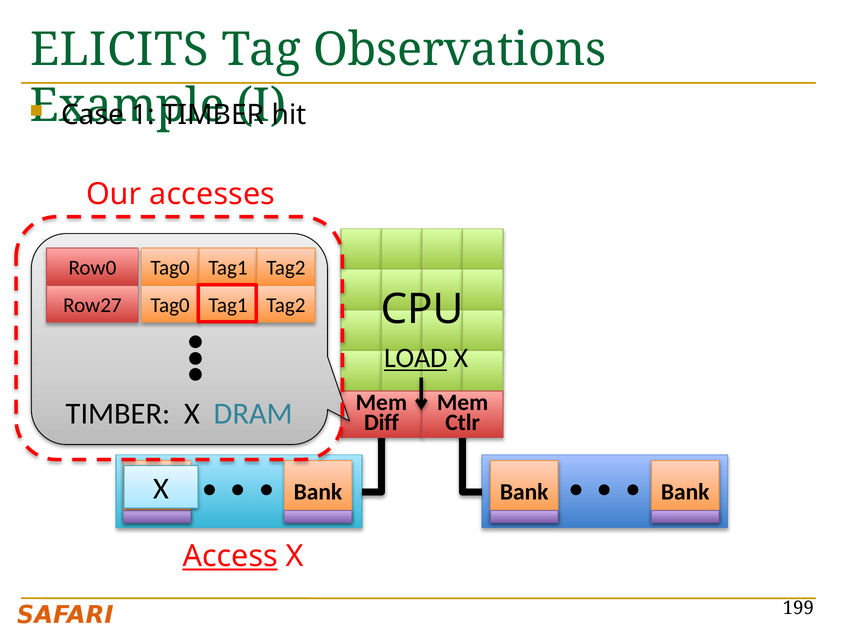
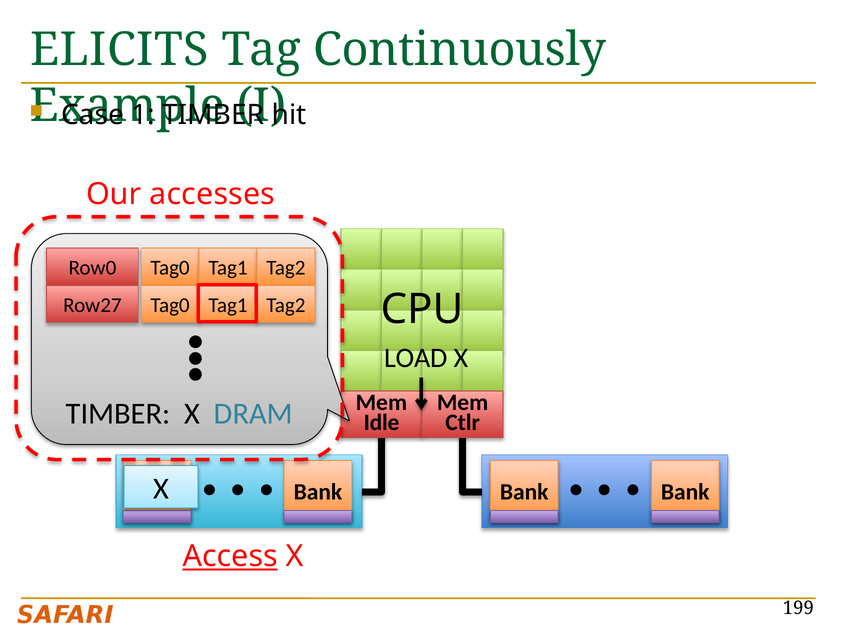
Observations: Observations -> Continuously (460, 50)
LOAD underline: present -> none (416, 358)
Diff: Diff -> Idle (382, 422)
